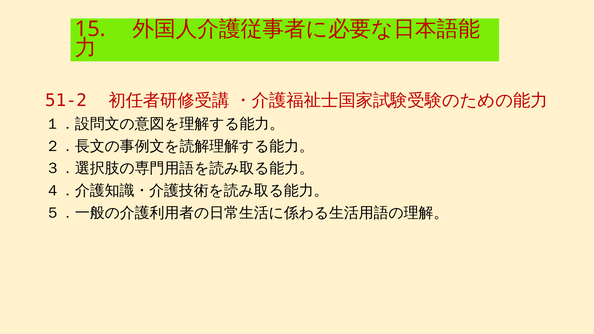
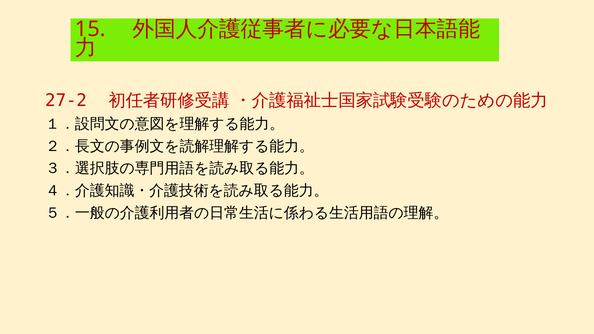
51-2: 51-2 -> 27-2 (66, 100)
